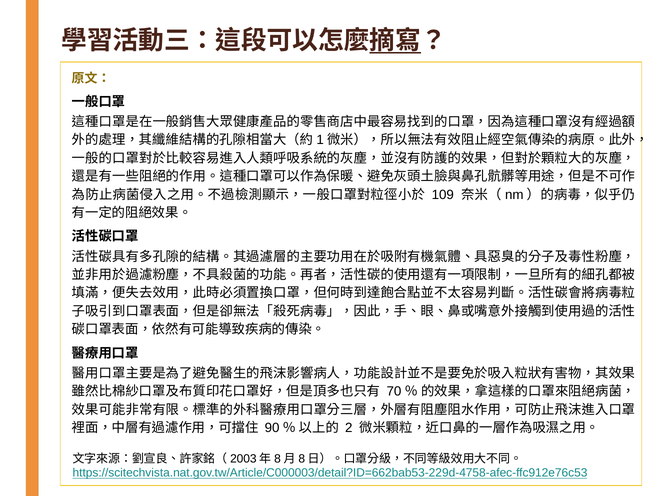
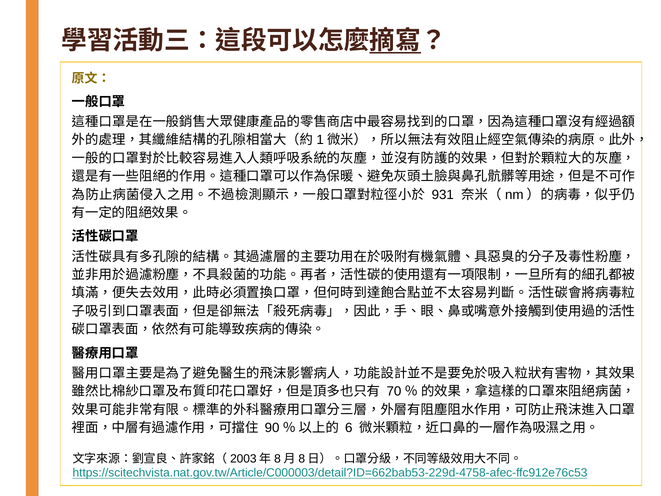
109: 109 -> 931 (443, 195)
2: 2 -> 6 (349, 428)
